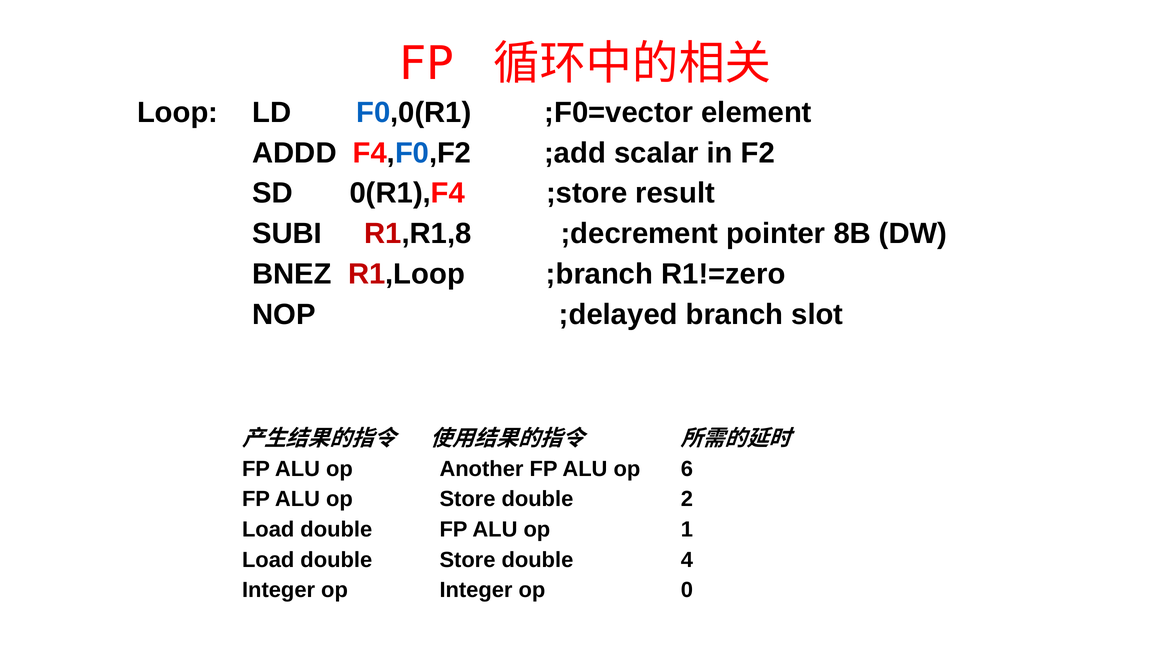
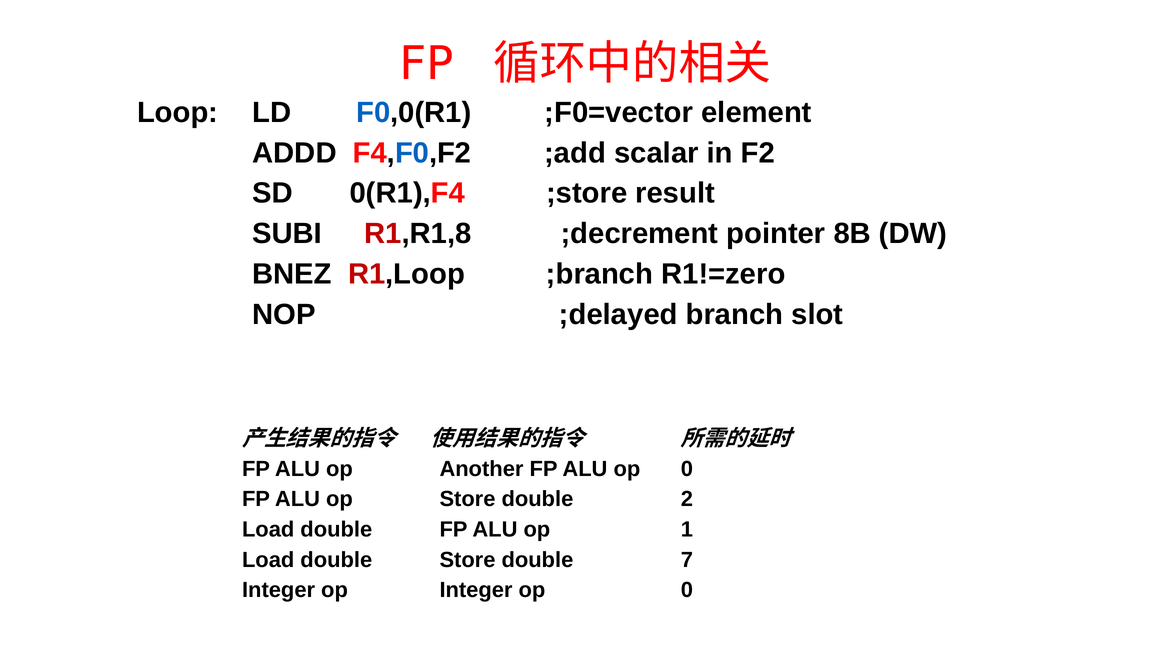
ALU op 6: 6 -> 0 (687, 469)
4: 4 -> 7 (687, 560)
